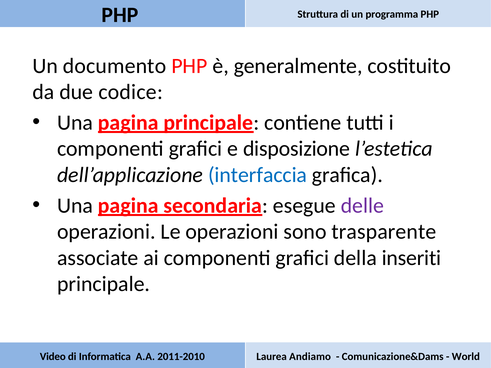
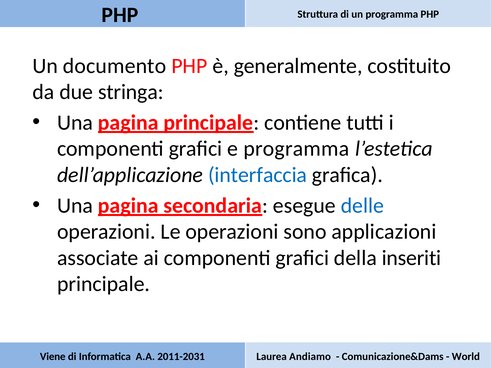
codice: codice -> stringa (131, 92)
e disposizione: disposizione -> programma (296, 149)
delle colour: purple -> blue (362, 206)
trasparente: trasparente -> applicazioni (384, 232)
Video: Video -> Viene (53, 357)
2011-2010: 2011-2010 -> 2011-2031 (181, 357)
